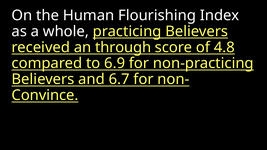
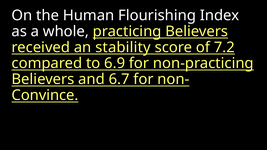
through: through -> stability (123, 47)
4.8: 4.8 -> 7.2 (224, 47)
